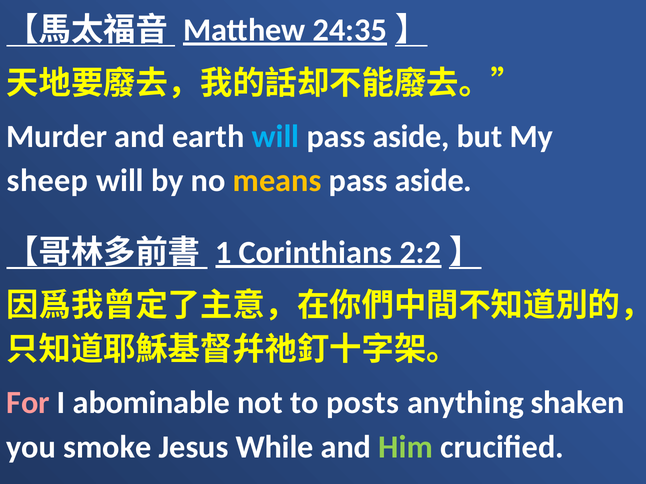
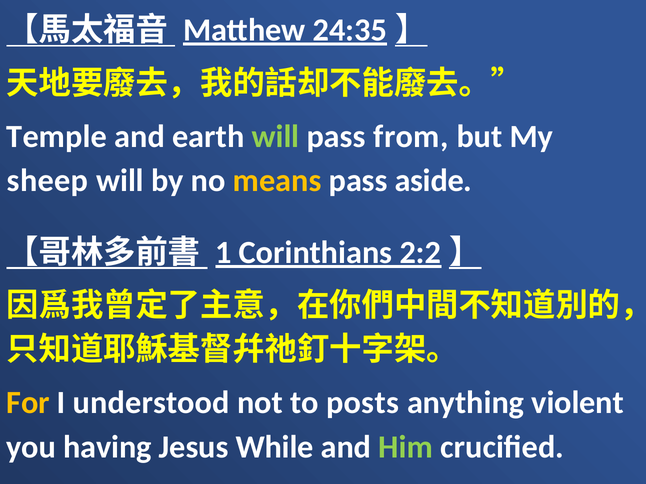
Murder: Murder -> Temple (57, 137)
will colour: light blue -> light green (275, 137)
aside: aside -> from (411, 137)
For colour: pink -> yellow (28, 403)
abominable: abominable -> understood (151, 403)
shaken: shaken -> violent (578, 403)
smoke: smoke -> having (107, 447)
